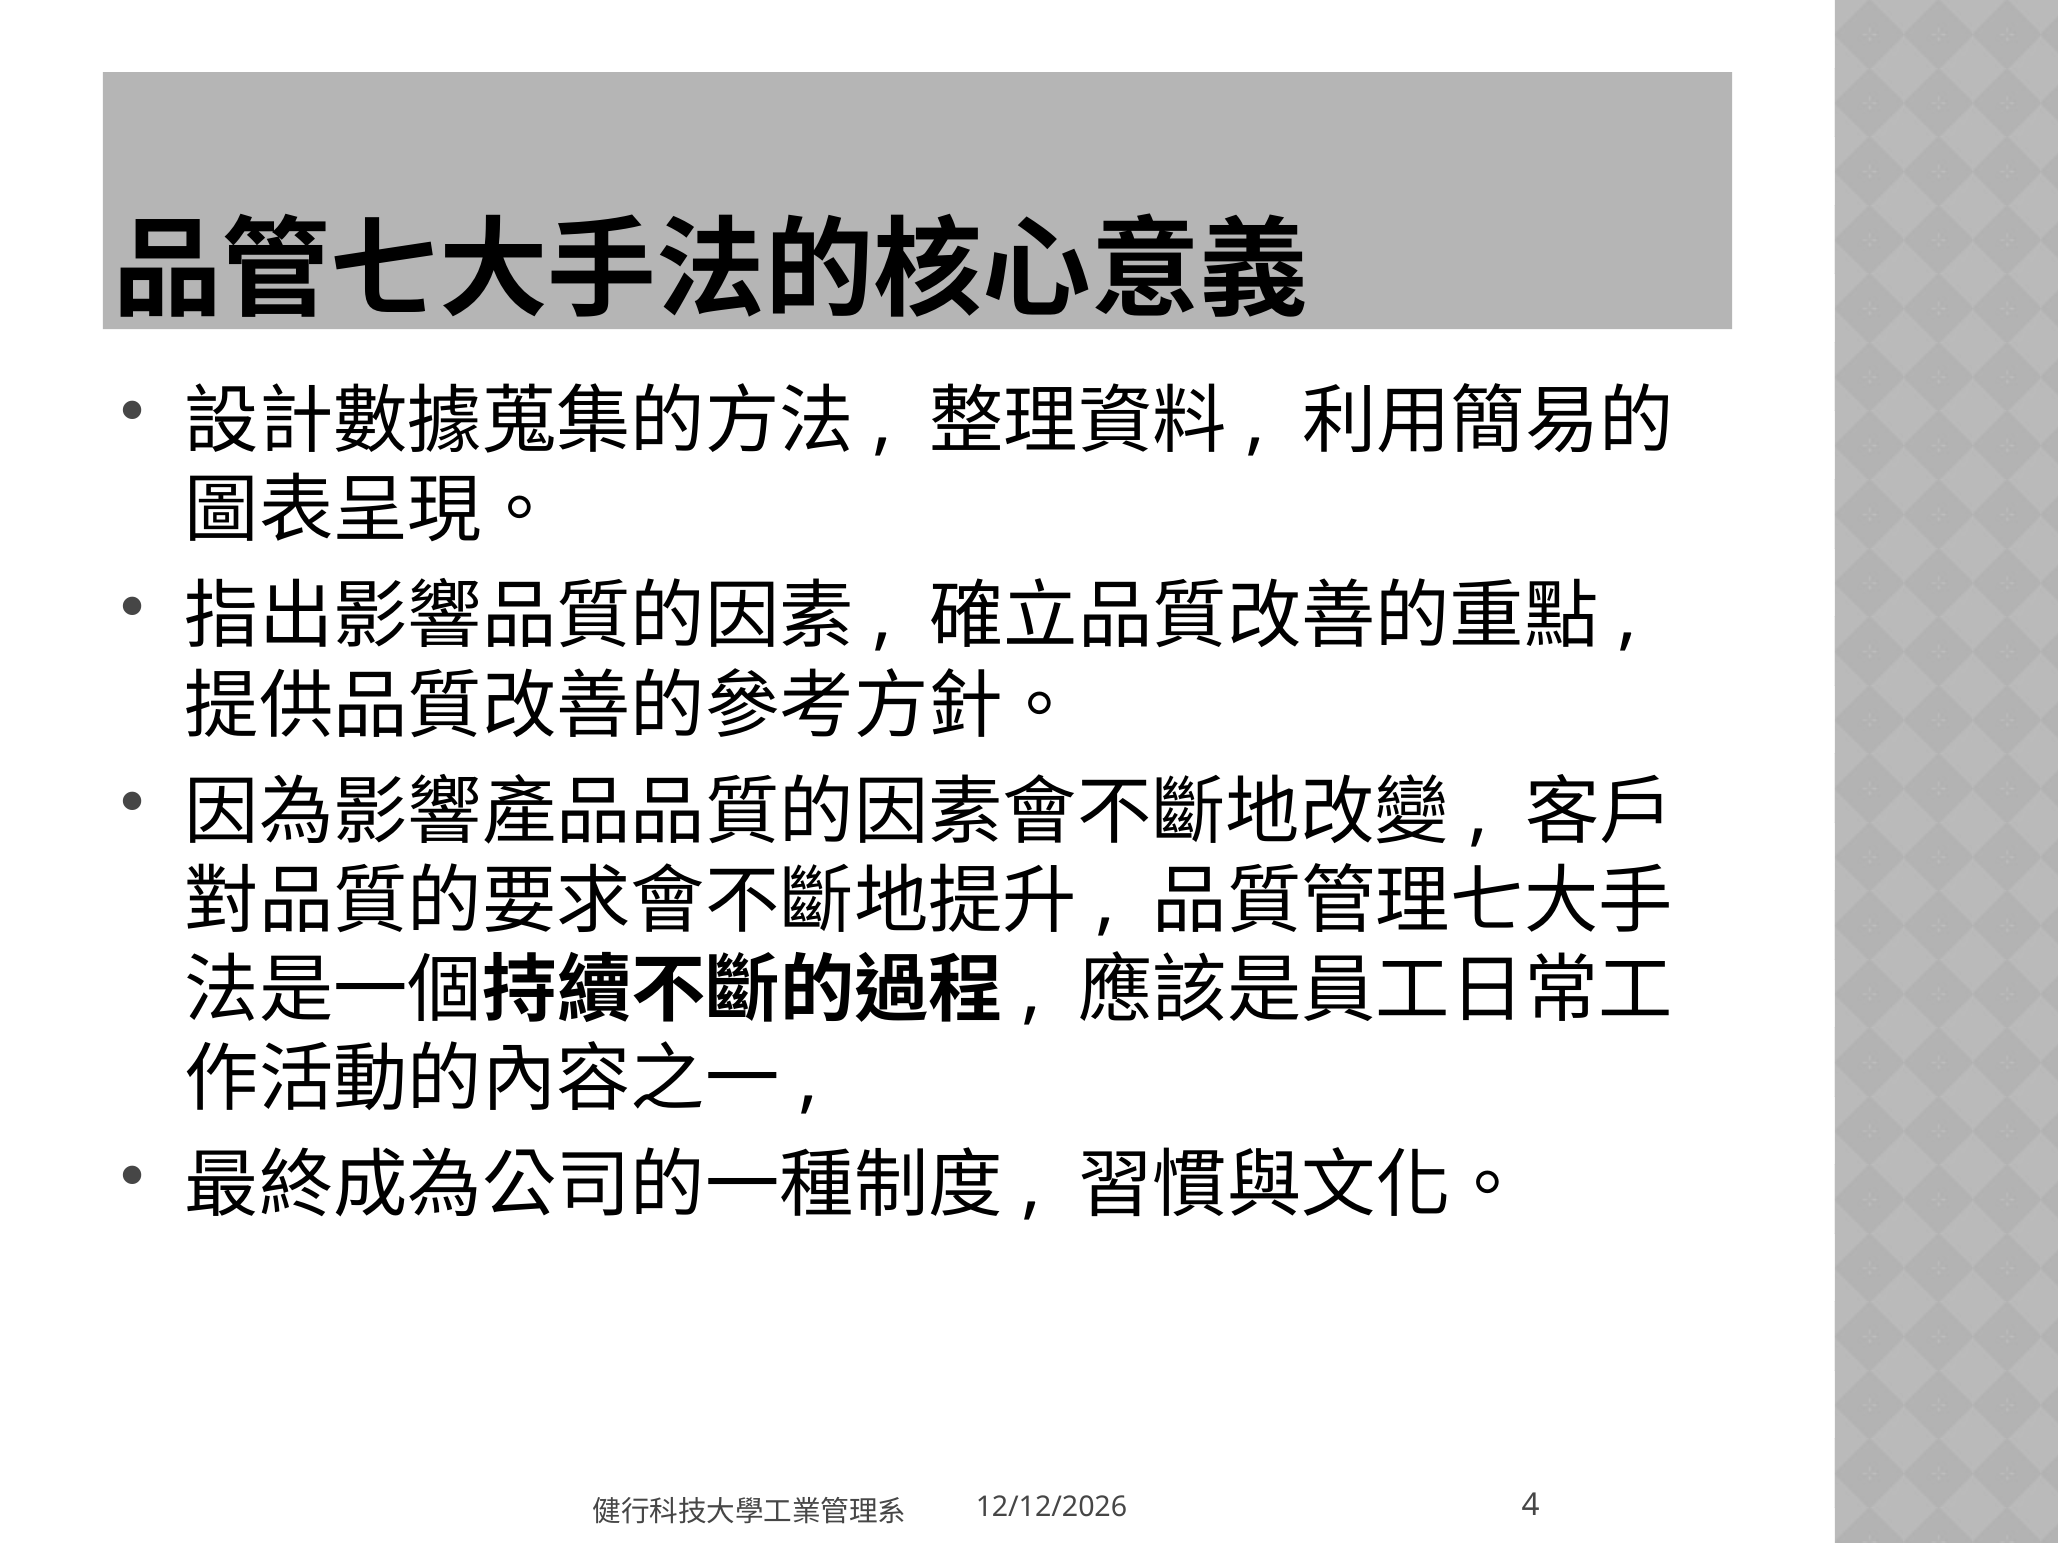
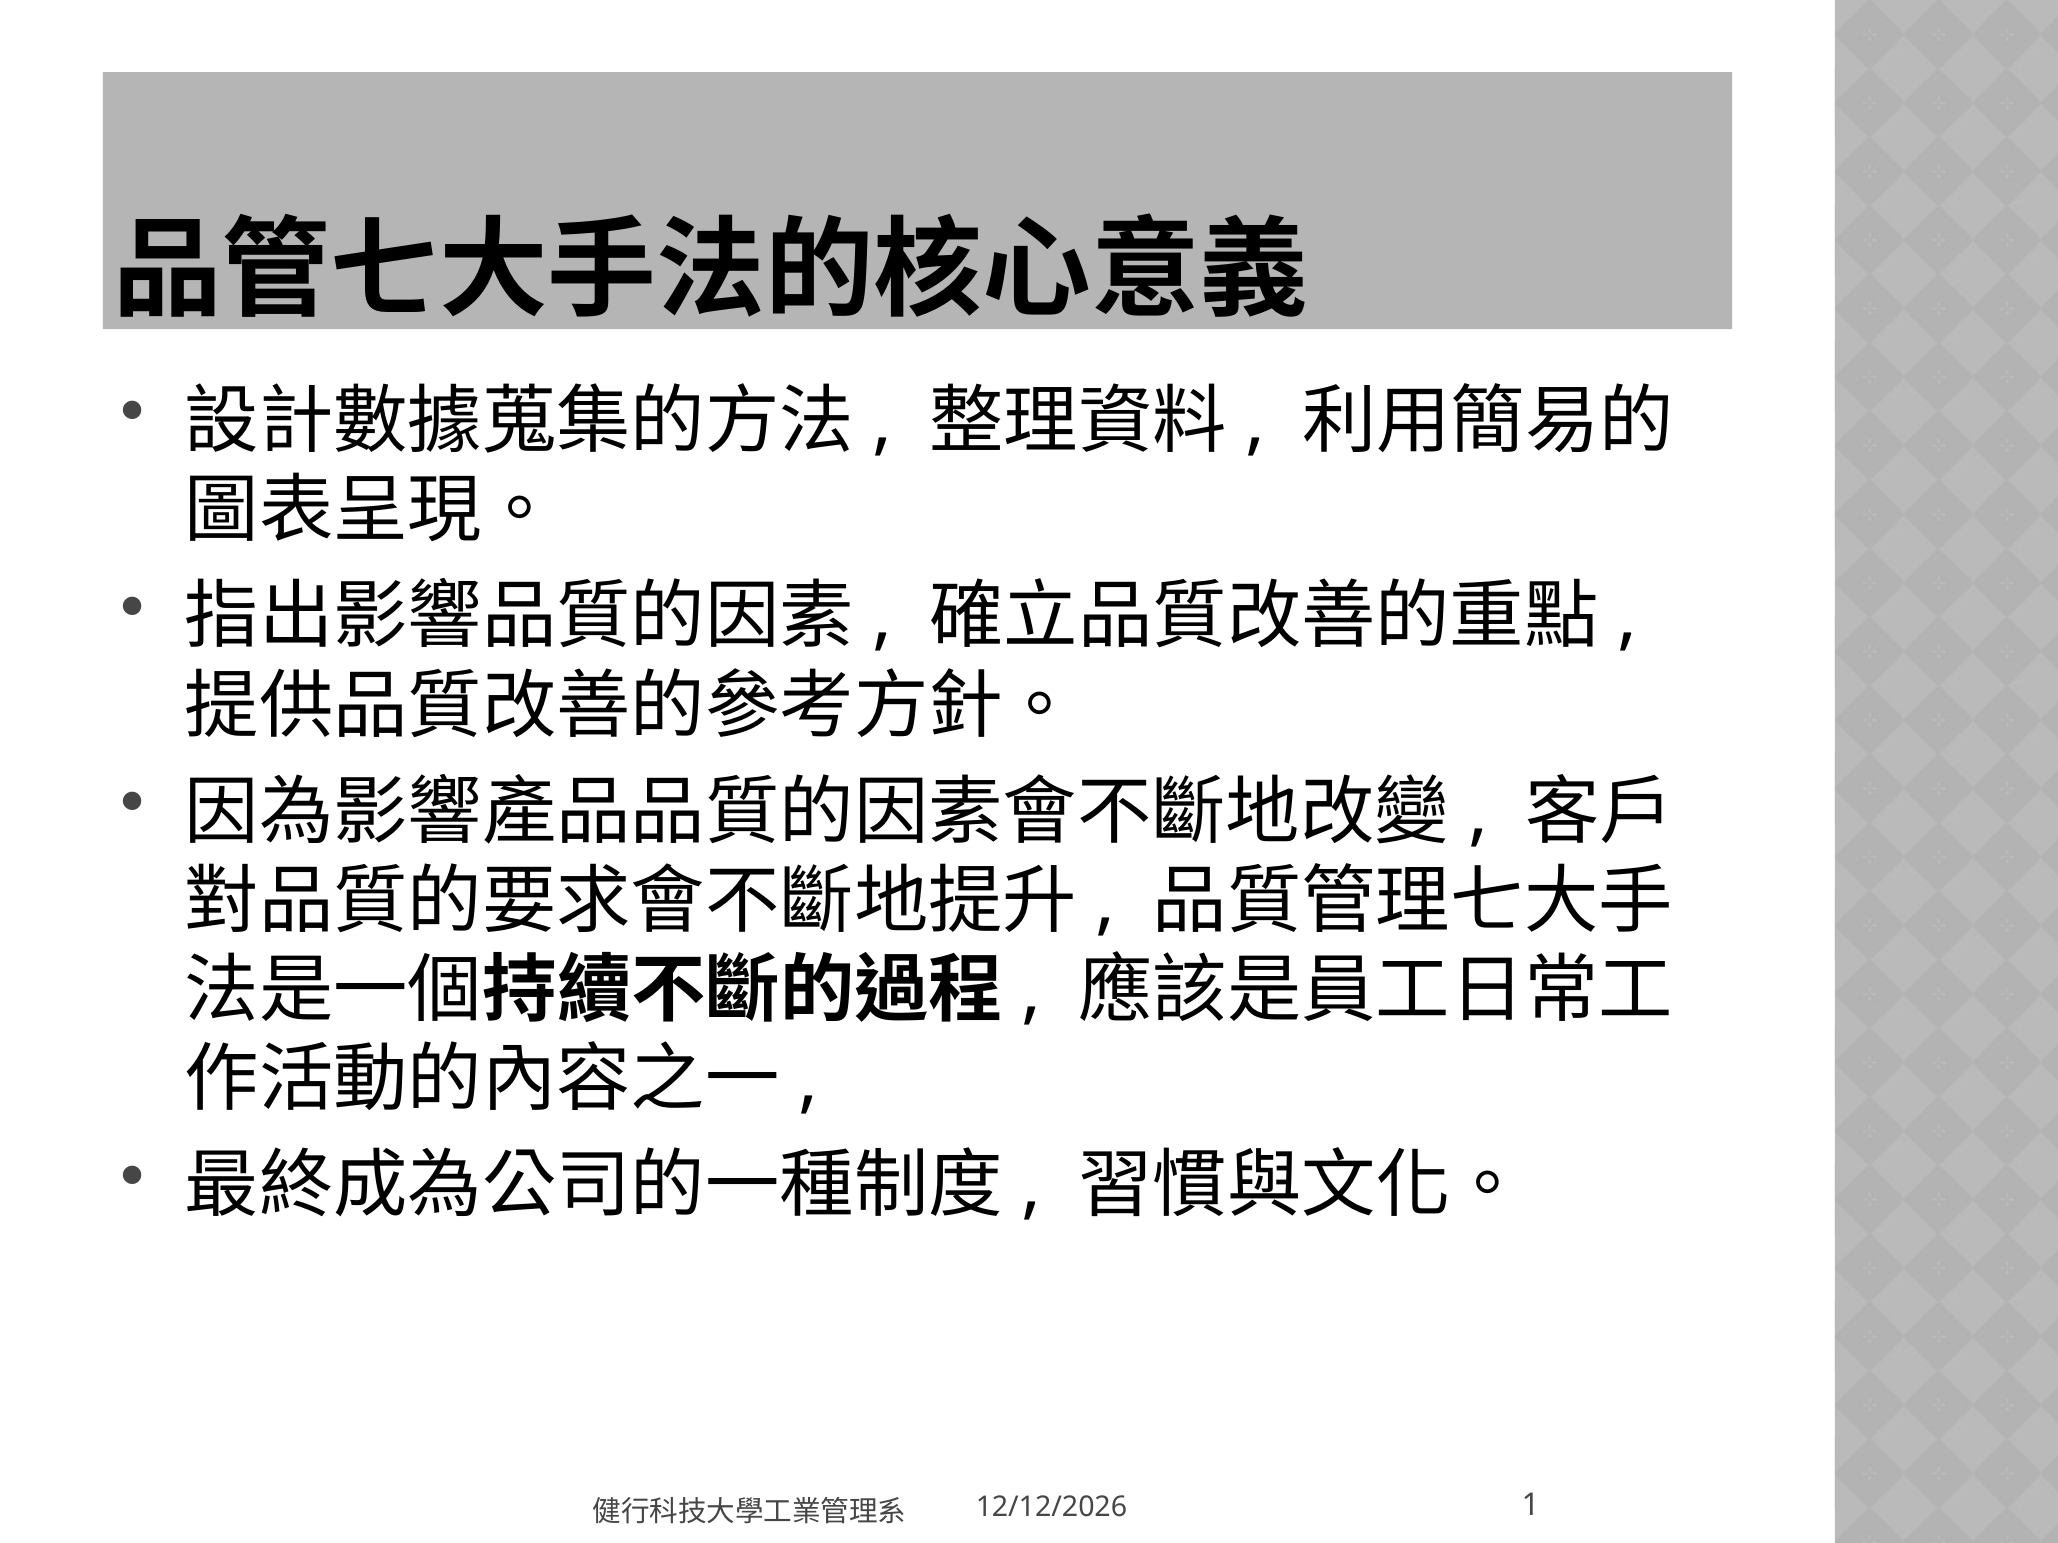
4: 4 -> 1 (1531, 1505)
